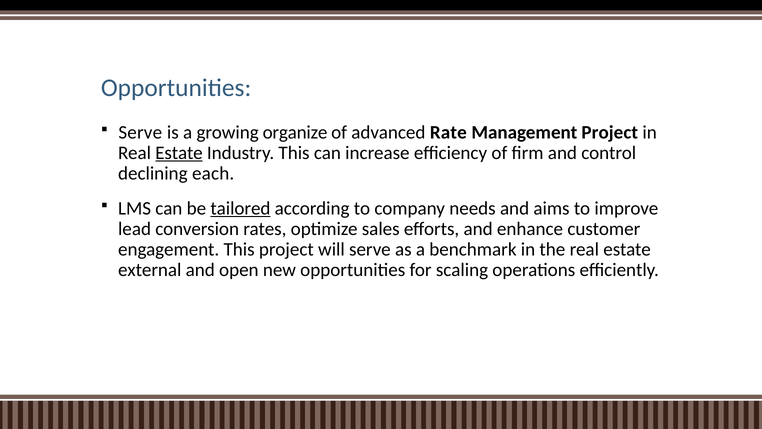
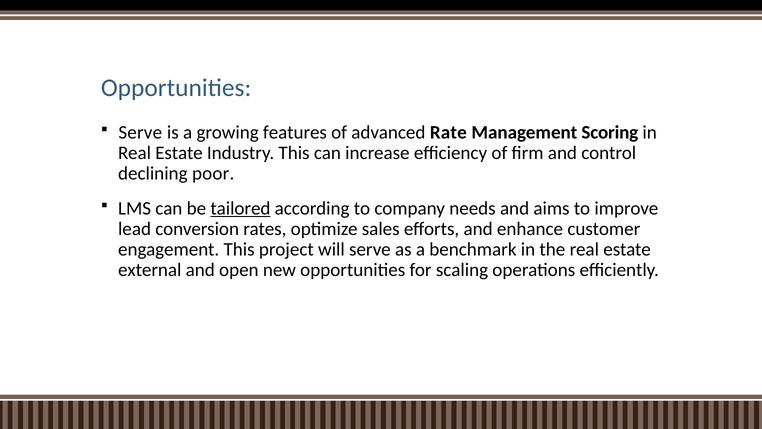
organize: organize -> features (295, 132)
Management Project: Project -> Scoring (610, 132)
Estate underline: present -> none (179, 153)
each: each -> poor (213, 173)
